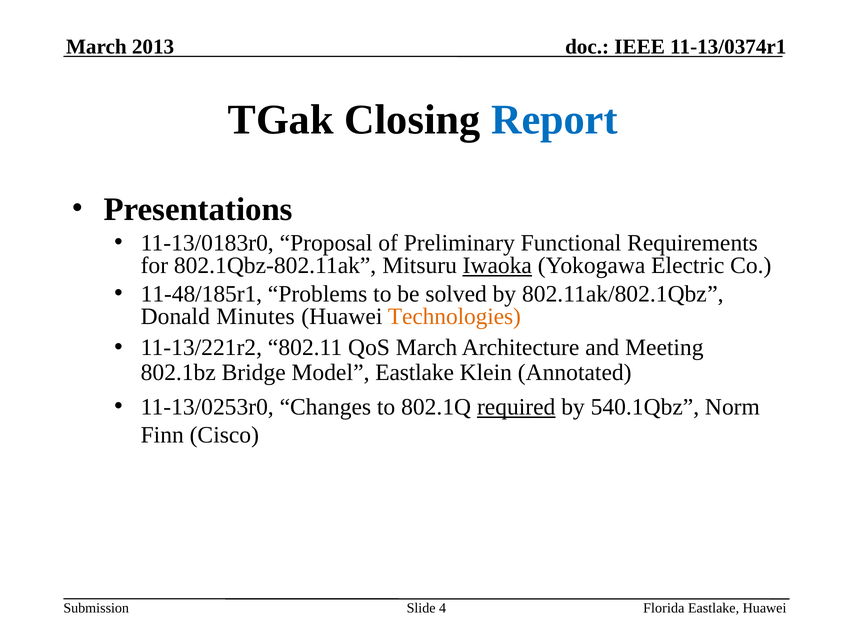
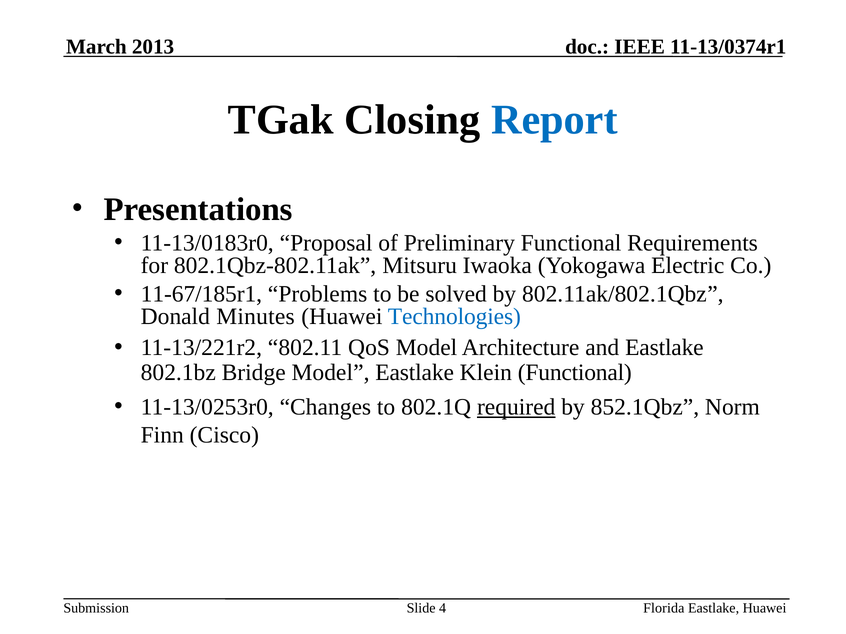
Iwaoka underline: present -> none (497, 266)
11-48/185r1: 11-48/185r1 -> 11-67/185r1 (201, 294)
Technologies colour: orange -> blue (454, 317)
QoS March: March -> Model (427, 348)
and Meeting: Meeting -> Eastlake (664, 348)
Klein Annotated: Annotated -> Functional (575, 373)
540.1Qbz: 540.1Qbz -> 852.1Qbz (645, 407)
